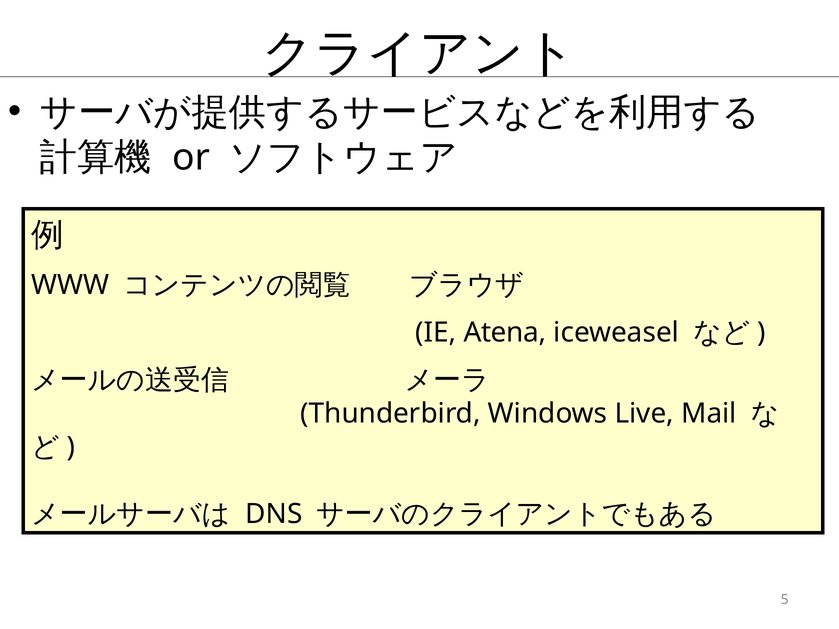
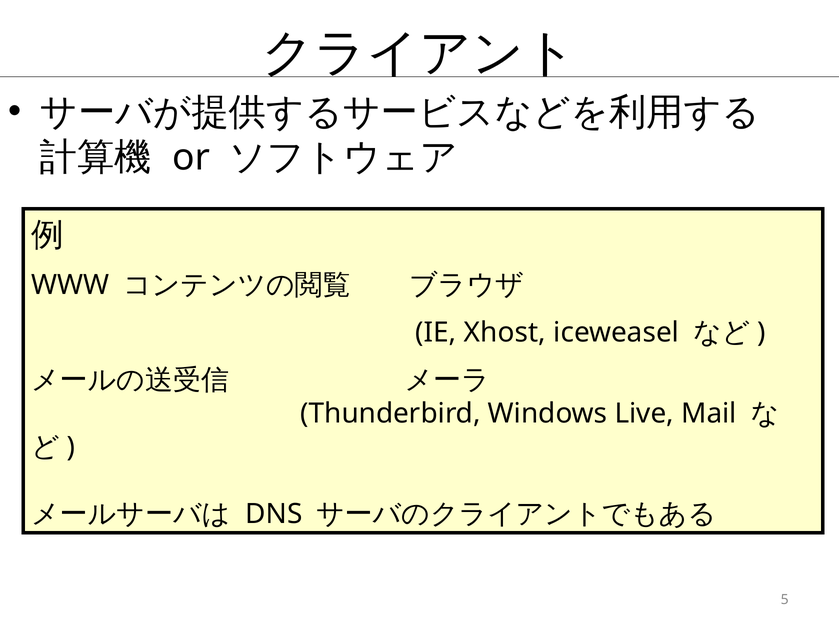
Atena: Atena -> Xhost (505, 332)
